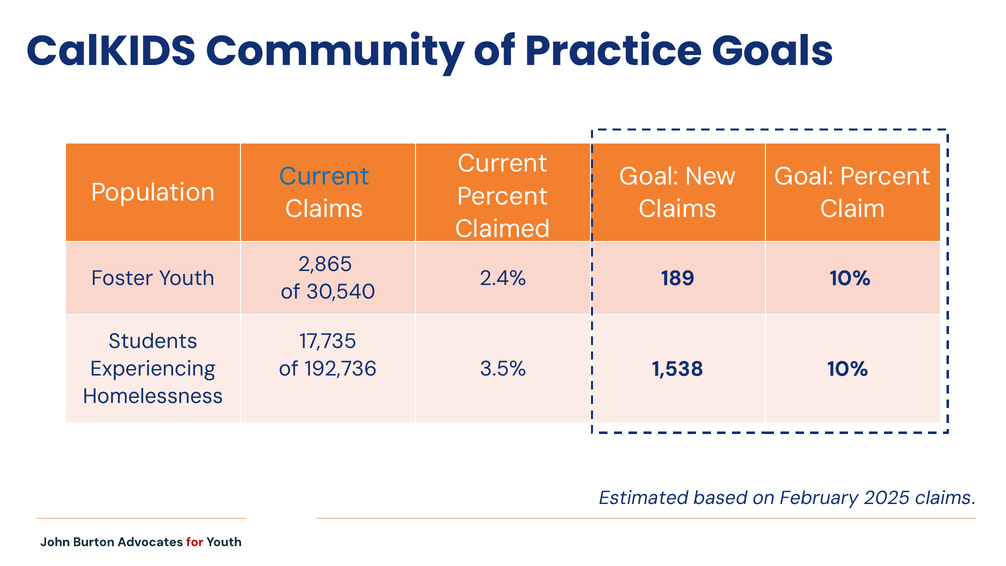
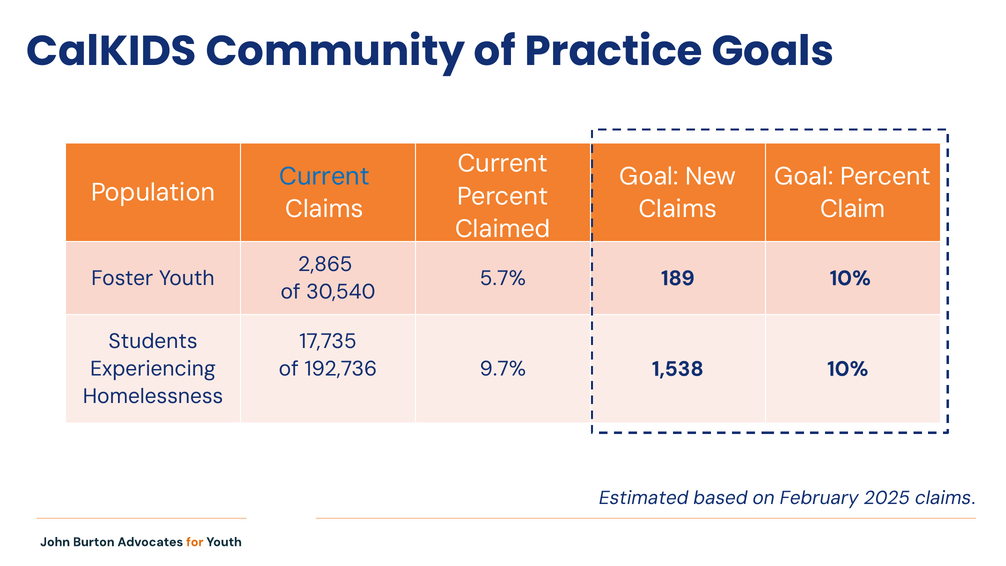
2.4%: 2.4% -> 5.7% (503, 278)
3.5%: 3.5% -> 9.7% (503, 369)
for colour: red -> orange (195, 542)
